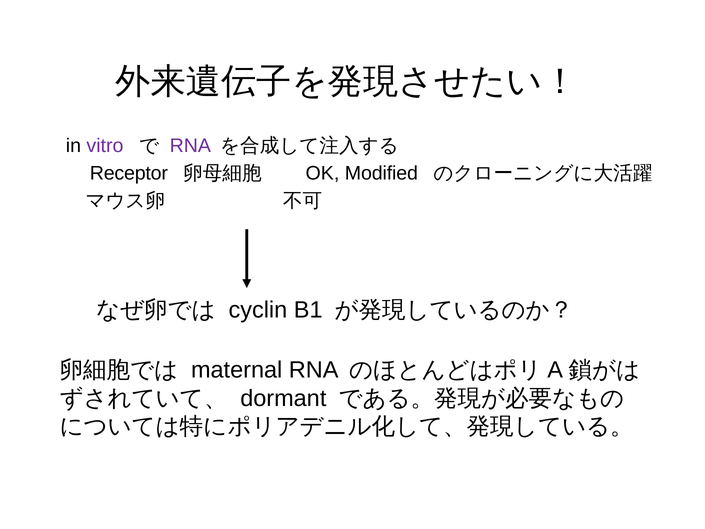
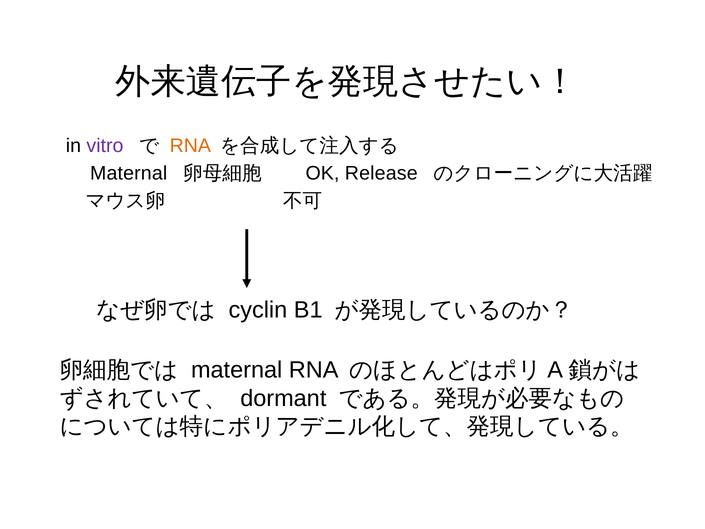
RNA colour: purple -> orange (190, 146)
Receptor: Receptor -> Maternal (129, 173)
Modified: Modified -> Release (381, 173)
